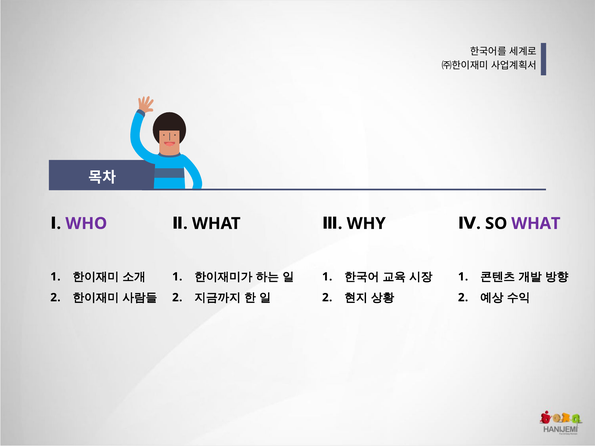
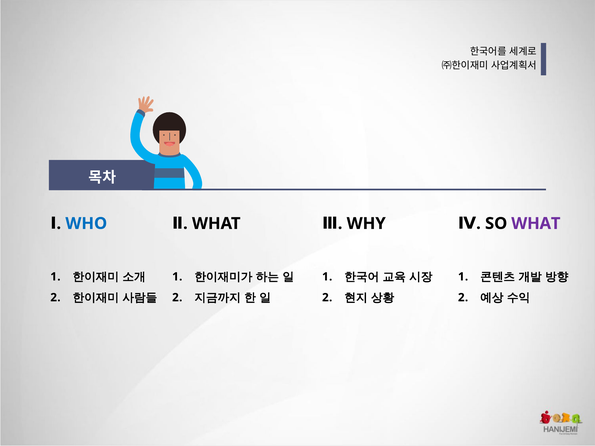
WHO colour: purple -> blue (86, 224)
